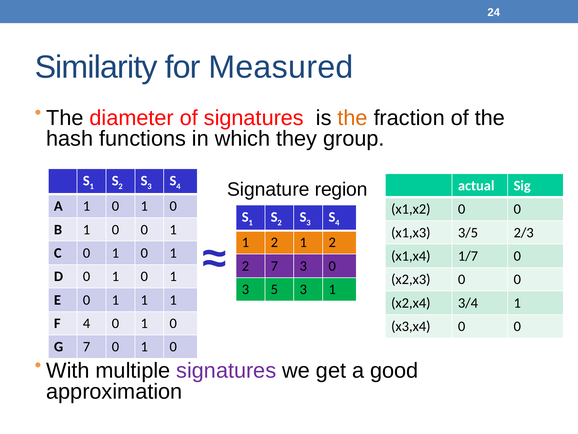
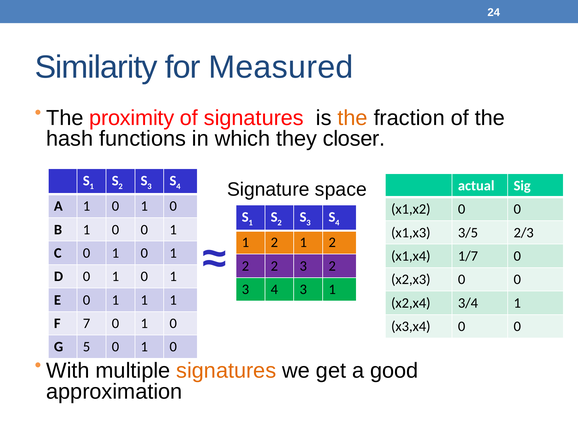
diameter: diameter -> proximity (132, 118)
group: group -> closer (354, 139)
region: region -> space (341, 189)
7: 7 -> 2 (274, 266)
3 0: 0 -> 2 (332, 266)
3 5: 5 -> 4 (274, 289)
F 4: 4 -> 7 (87, 323)
G 7: 7 -> 5 (87, 346)
signatures colour: purple -> orange (226, 370)
